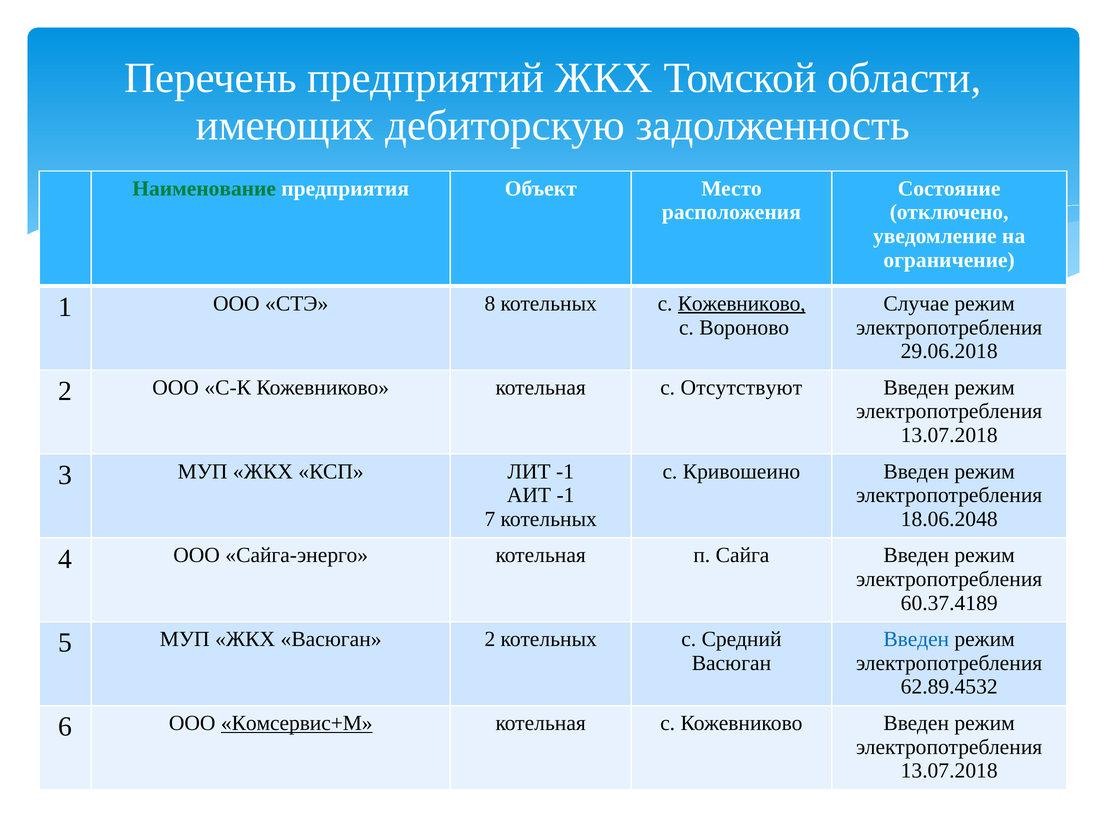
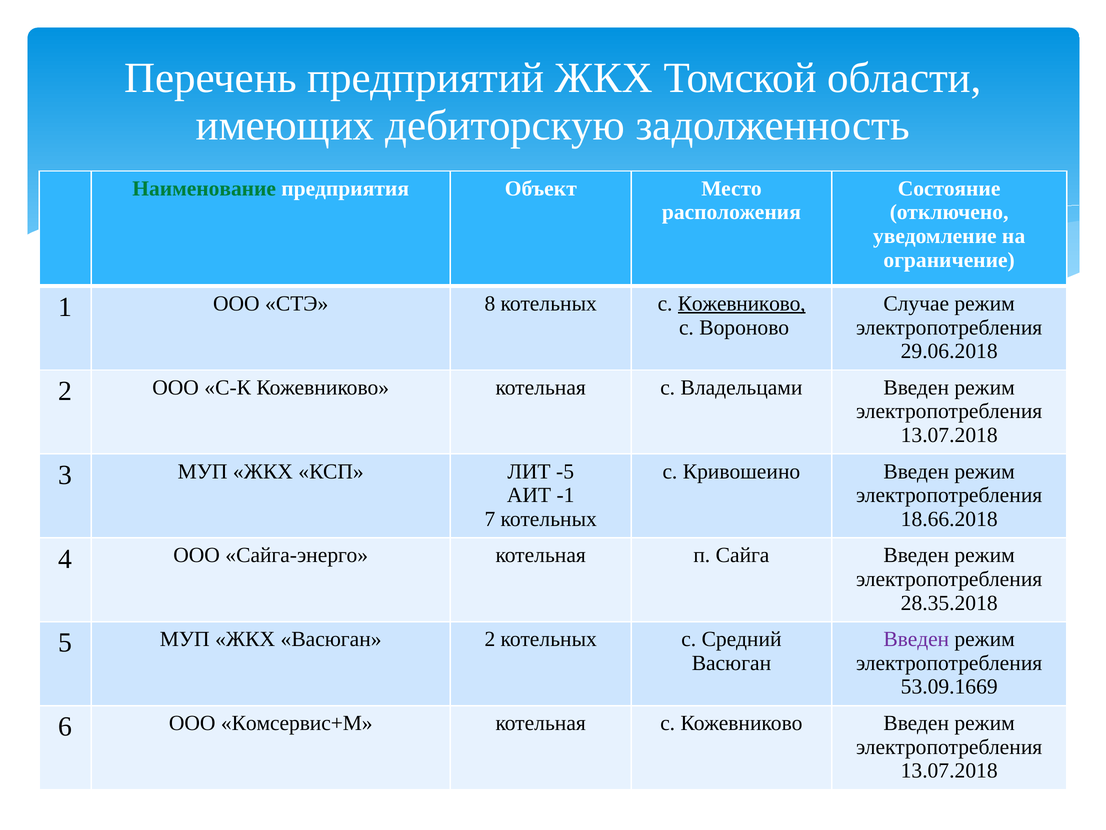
Отсутствуют: Отсутствуют -> Владельцами (742, 387)
ЛИТ -1: -1 -> -5 (565, 471)
18.06.2048: 18.06.2048 -> 18.66.2018 (949, 519)
60.37.4189: 60.37.4189 -> 28.35.2018 (949, 603)
Введен colour: blue -> purple (916, 639)
62.89.4532: 62.89.4532 -> 53.09.1669 (949, 686)
Комсервис+М underline: present -> none (297, 723)
